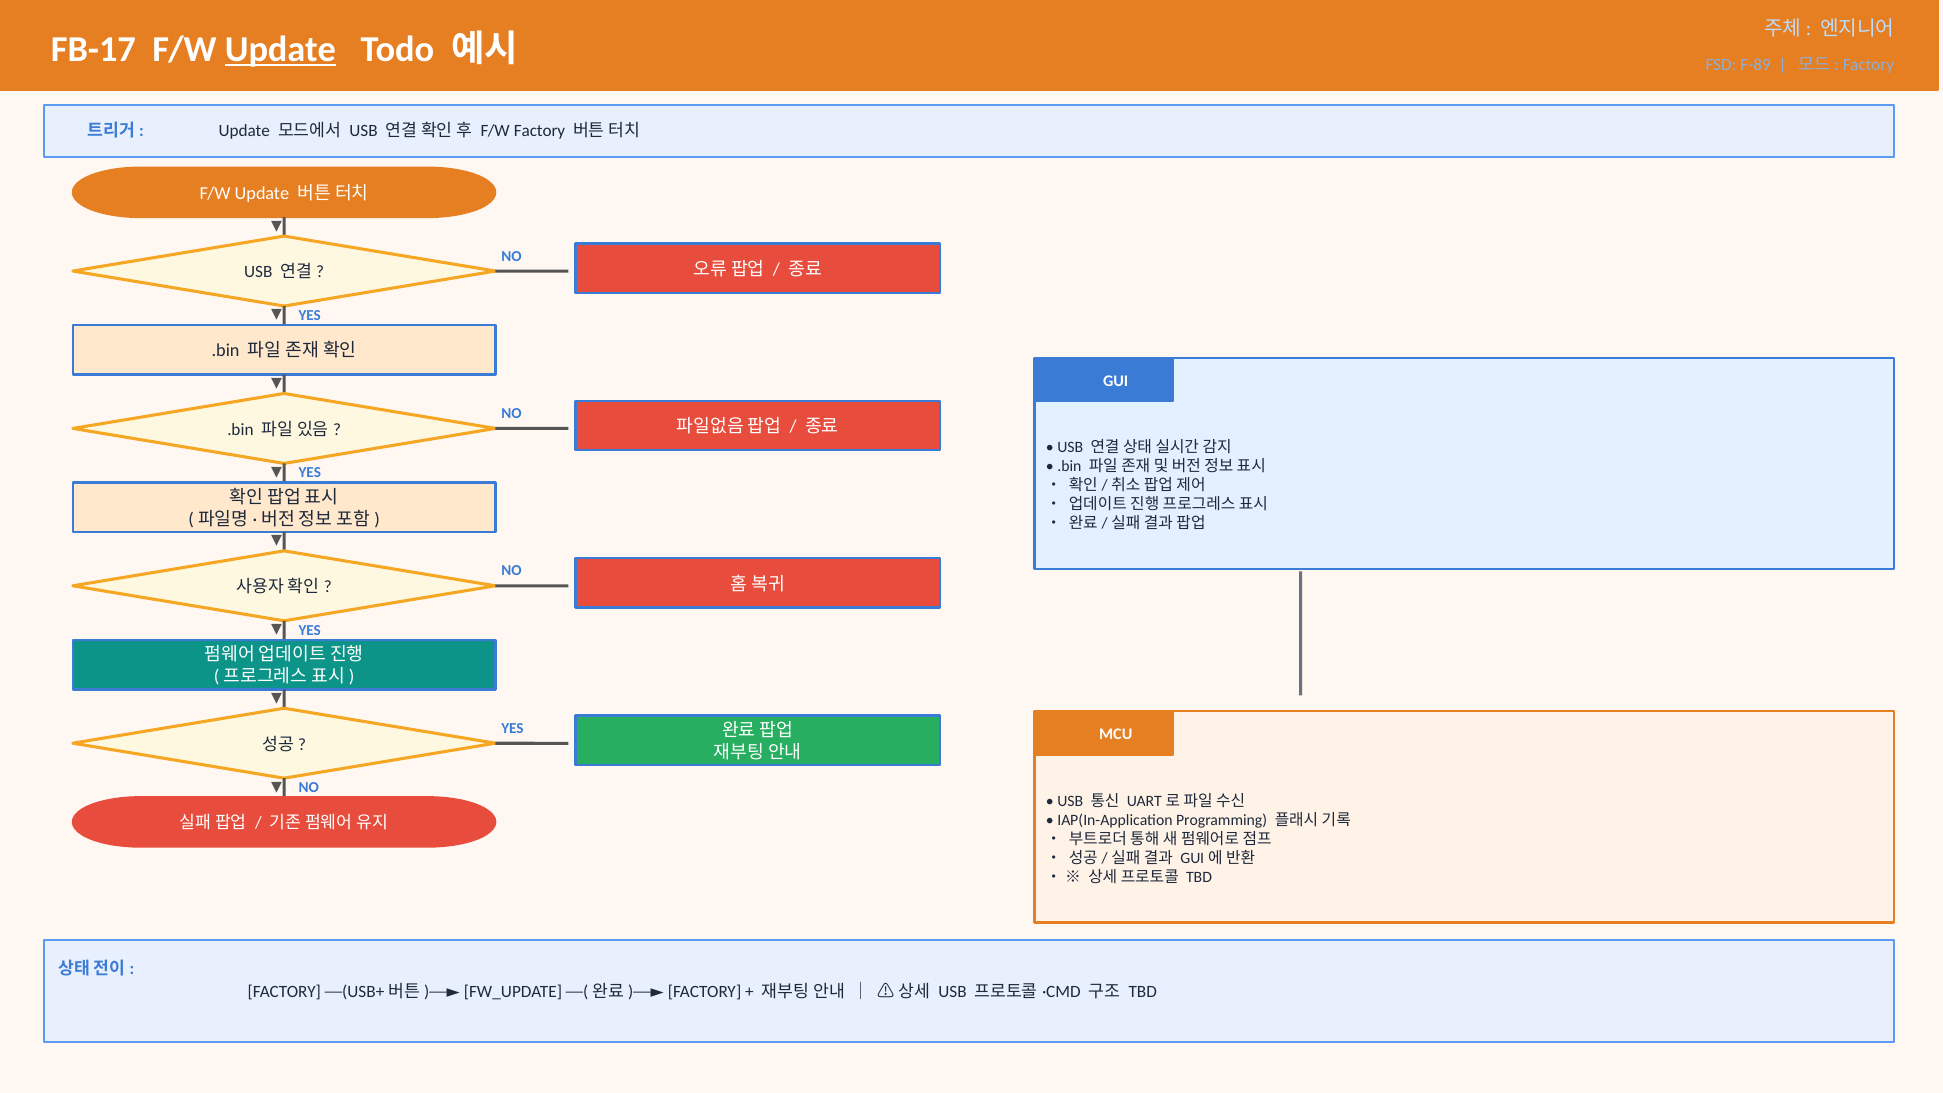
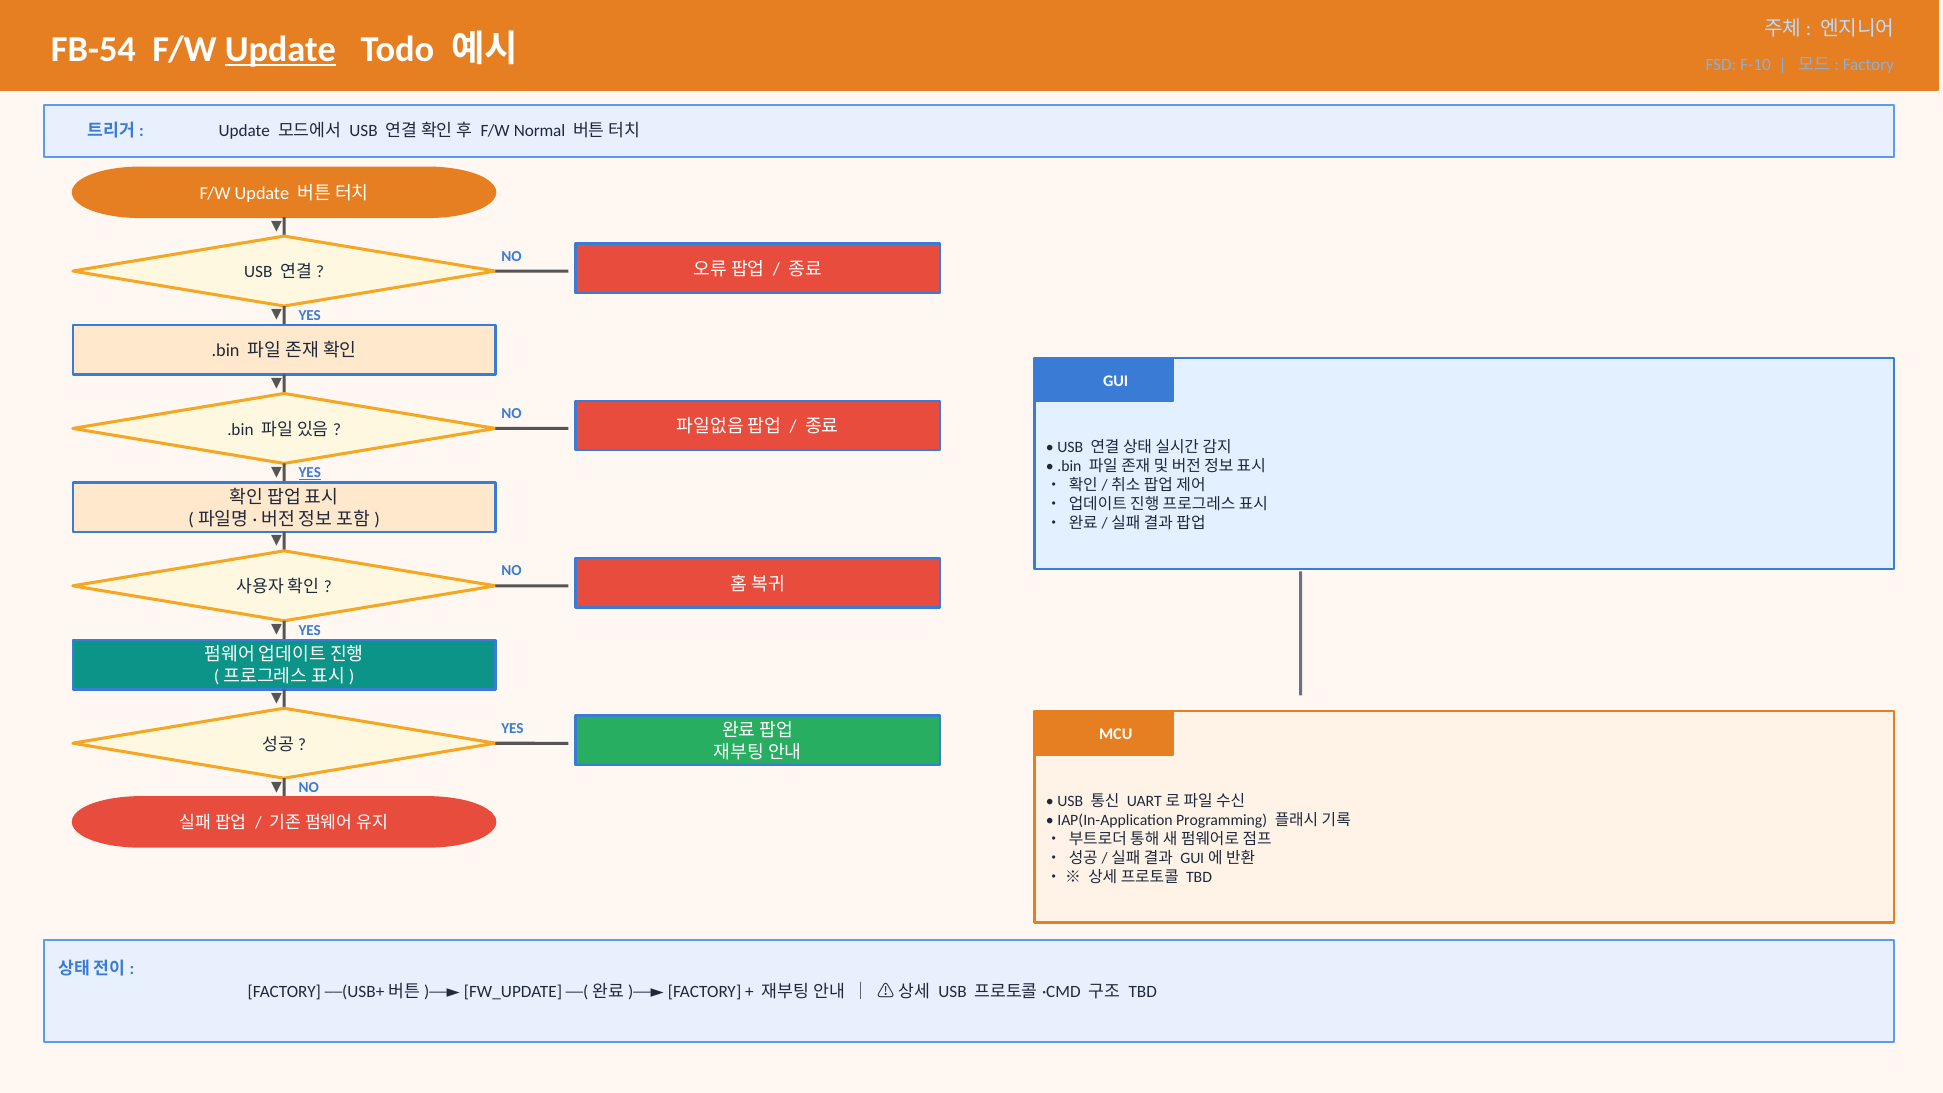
FB-17: FB-17 -> FB-54 (93, 49)
F-89: F-89 -> F-10 (1755, 65)
F/W Factory: Factory -> Normal (540, 131)
YES underline: none -> present (310, 473)
